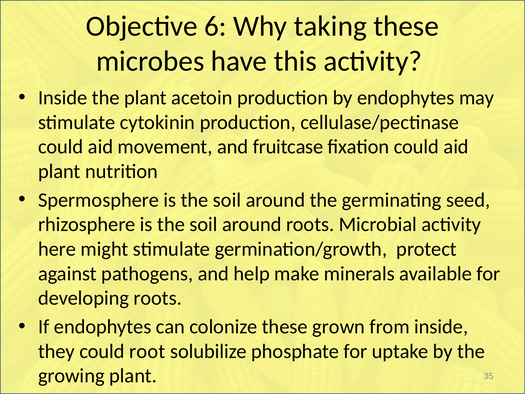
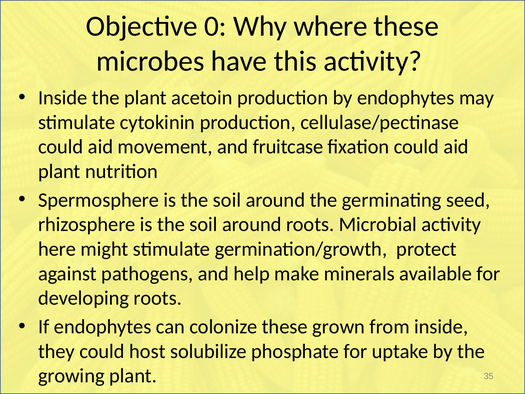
6: 6 -> 0 (216, 26)
taking: taking -> where (331, 26)
root: root -> host (147, 351)
